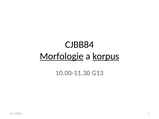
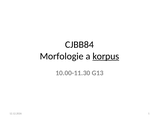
Morfologie underline: present -> none (62, 56)
